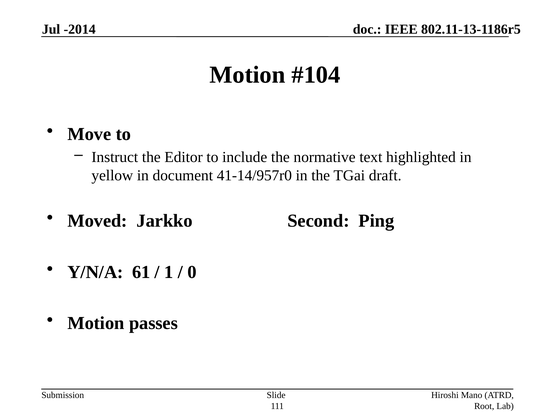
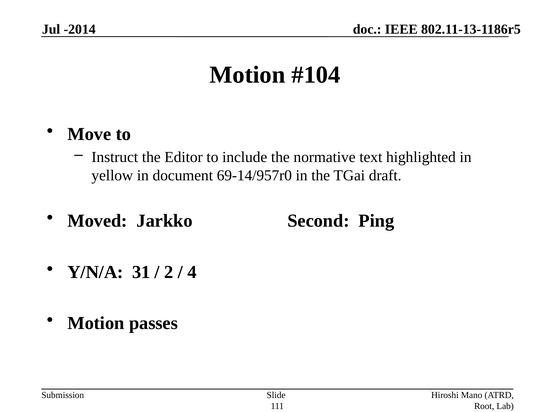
41-14/957r0: 41-14/957r0 -> 69-14/957r0 (254, 176)
61: 61 -> 31 (141, 272)
1: 1 -> 2 (169, 272)
0: 0 -> 4 (192, 272)
